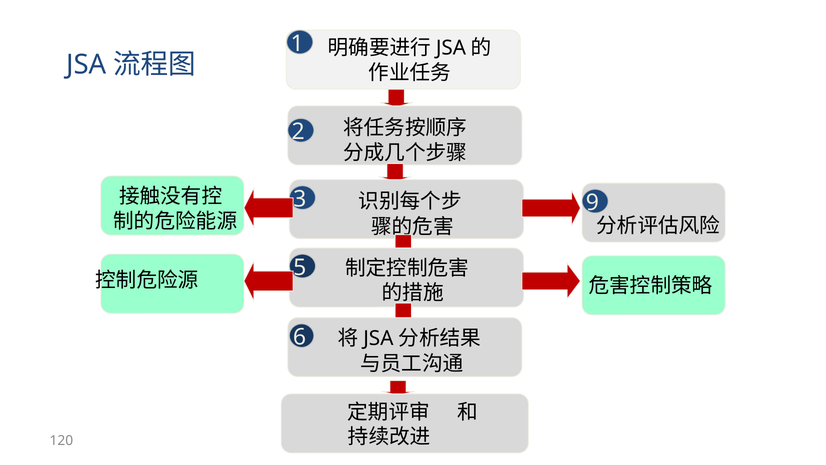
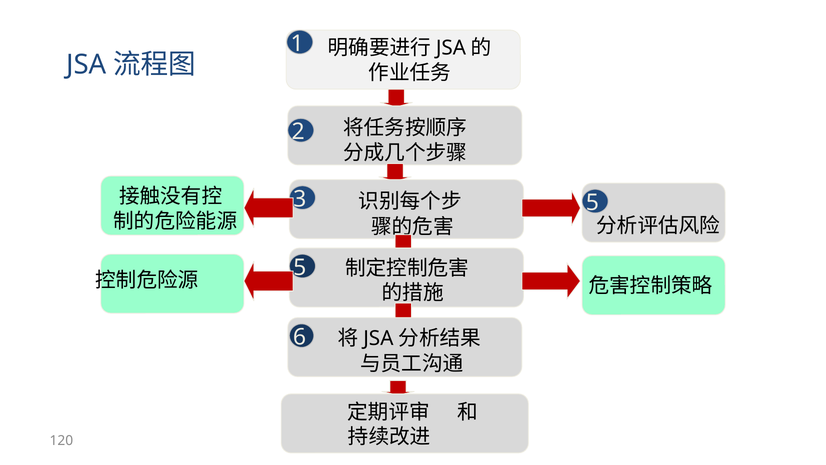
3 9: 9 -> 5 (592, 203)
